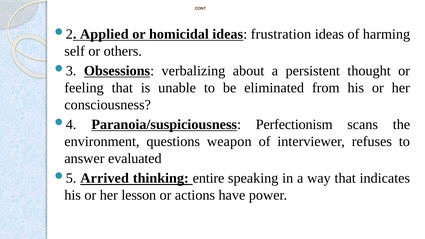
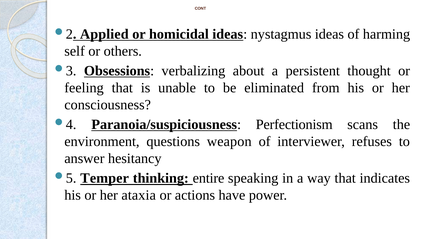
frustration: frustration -> nystagmus (281, 34)
evaluated: evaluated -> hesitancy (135, 159)
Arrived: Arrived -> Temper (105, 178)
lesson: lesson -> ataxia (139, 195)
